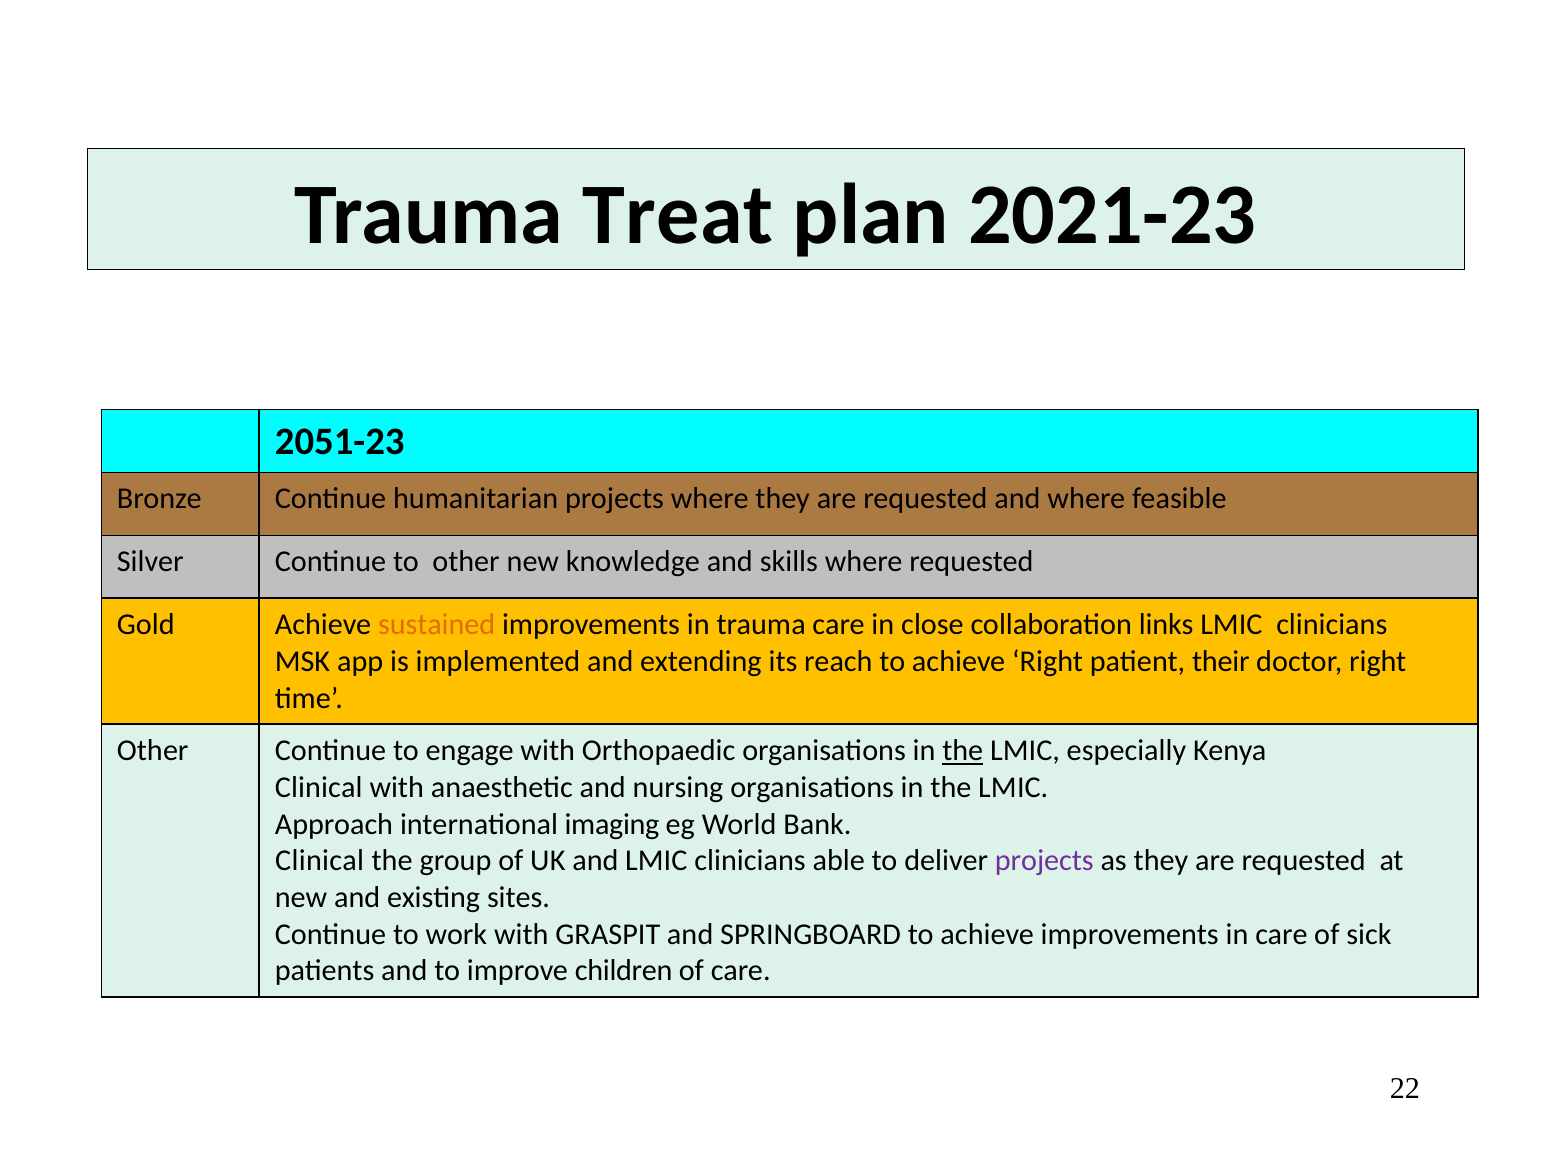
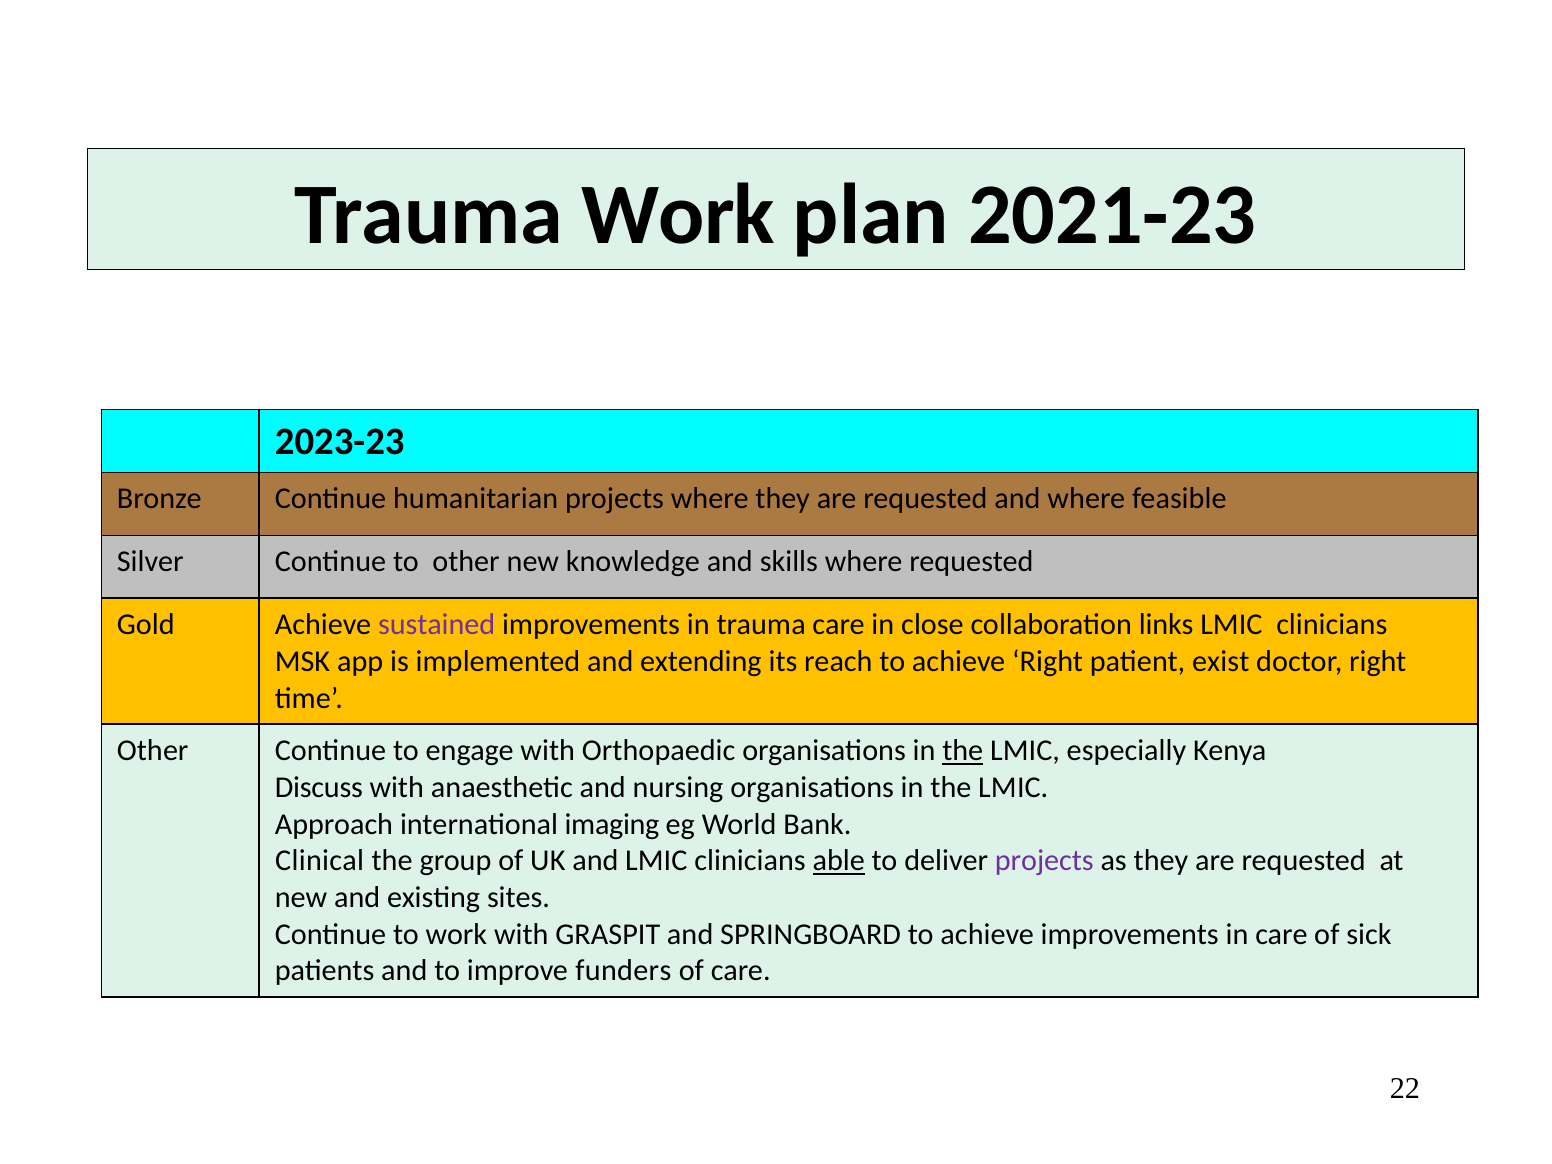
Trauma Treat: Treat -> Work (678, 215)
2051-23: 2051-23 -> 2023-23 (340, 441)
sustained colour: orange -> purple (437, 625)
their: their -> exist (1221, 662)
Clinical: Clinical -> Discuss (319, 787)
able underline: none -> present (839, 861)
children: children -> funders (623, 971)
